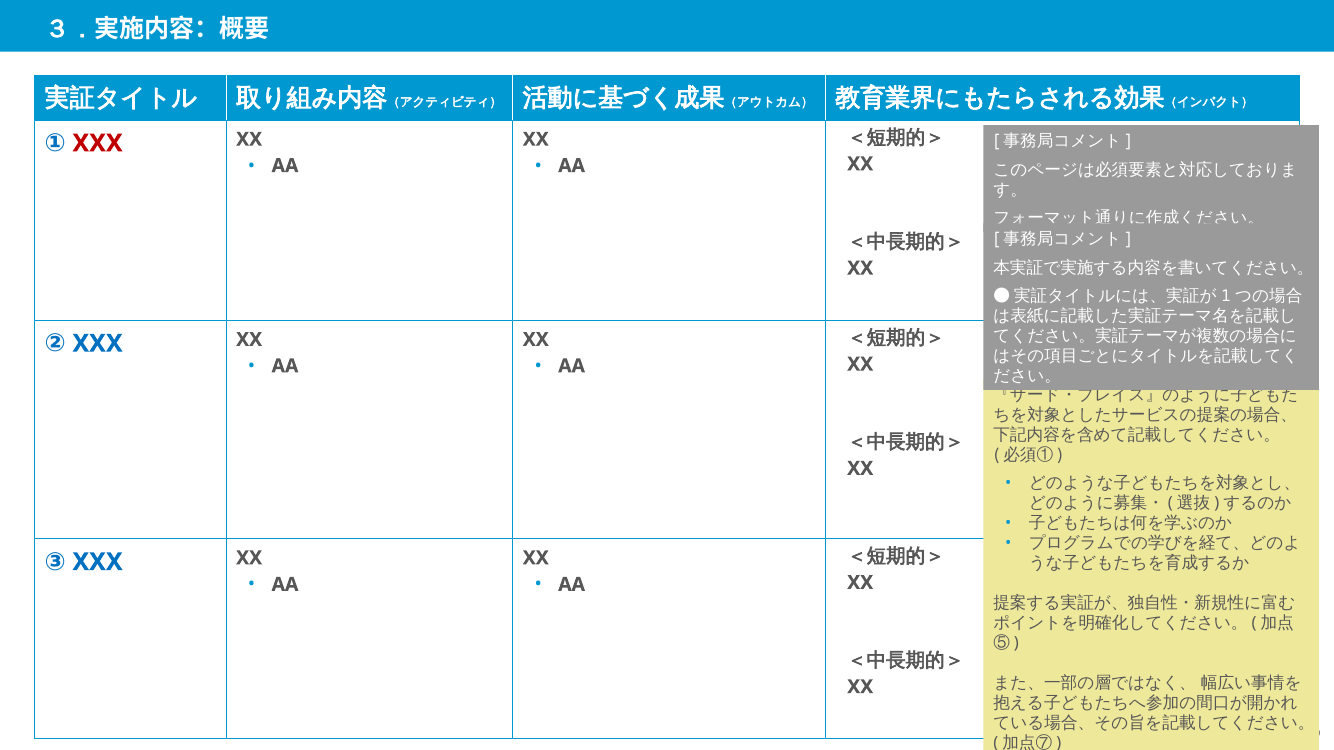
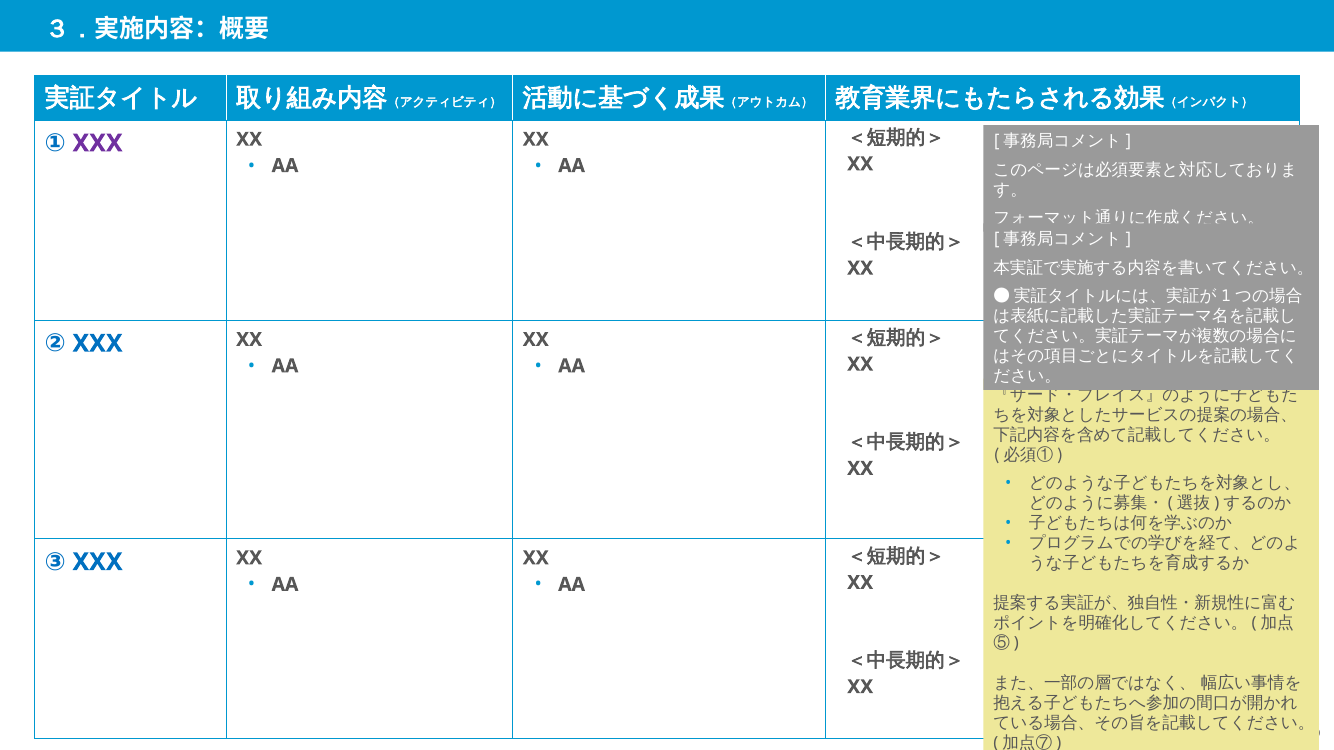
XXX colour: red -> purple (98, 143)
